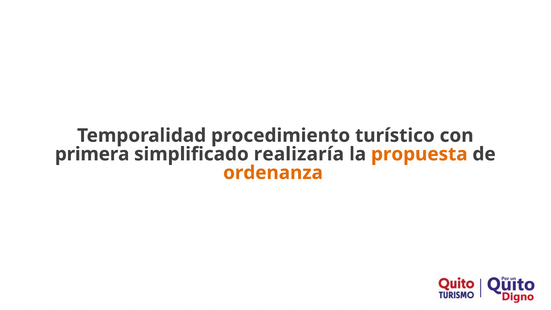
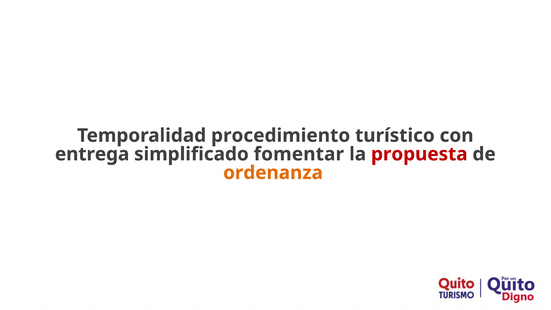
primera: primera -> entrega (92, 154)
realizaría: realizaría -> fomentar (299, 154)
propuesta colour: orange -> red (419, 154)
